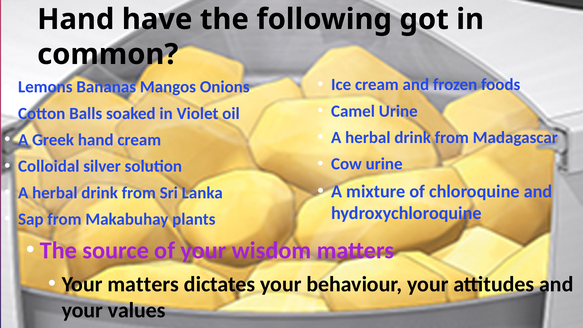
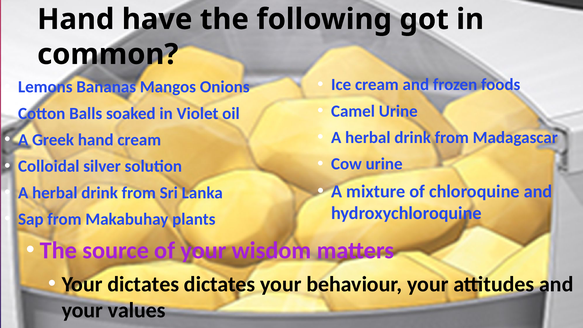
Your matters: matters -> dictates (143, 284)
